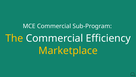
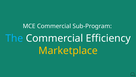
The colour: yellow -> light blue (14, 38)
